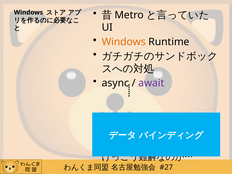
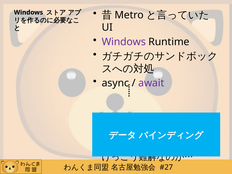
Windows colour: orange -> purple (124, 42)
